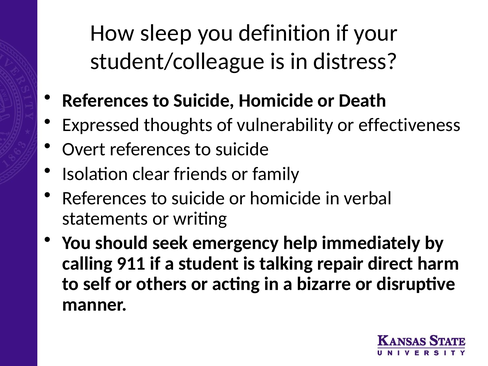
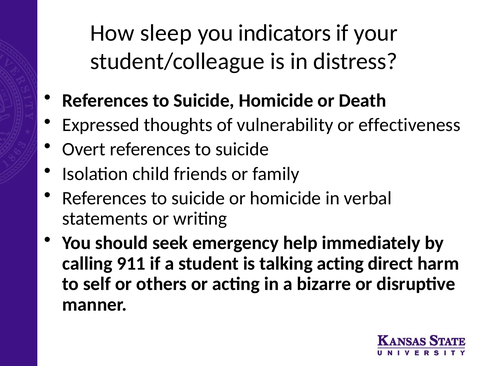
definition: definition -> indicators (285, 33)
clear: clear -> child (151, 174)
talking repair: repair -> acting (340, 264)
